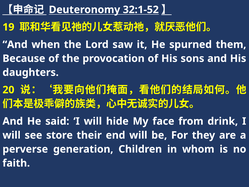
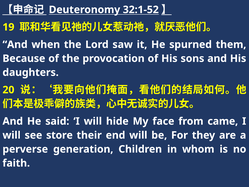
drink: drink -> came (223, 121)
